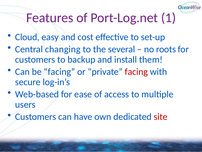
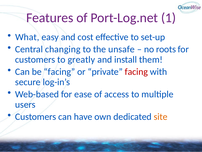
Cloud: Cloud -> What (27, 37)
several: several -> unsafe (121, 49)
backup: backup -> greatly (81, 59)
site colour: red -> orange (161, 116)
